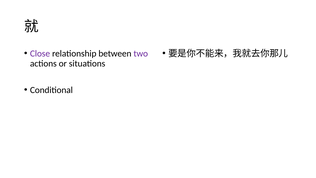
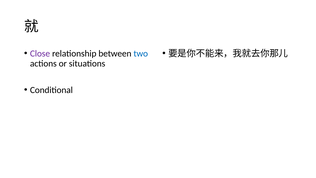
two colour: purple -> blue (141, 53)
